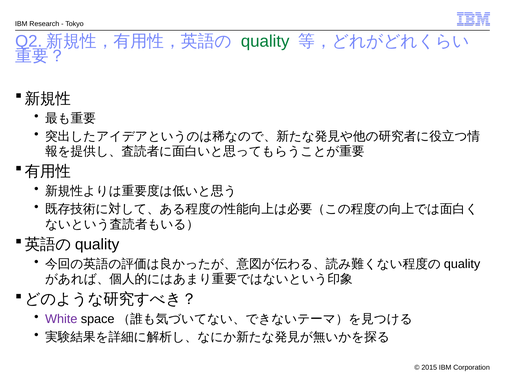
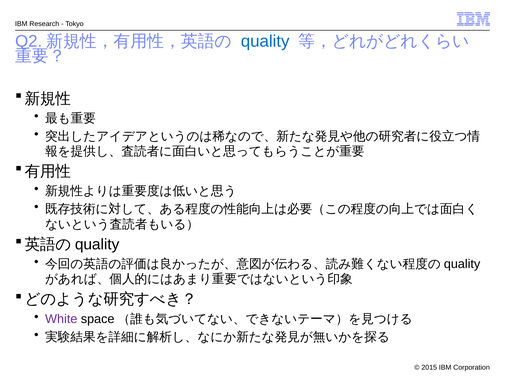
quality colour: green -> blue (265, 41)
